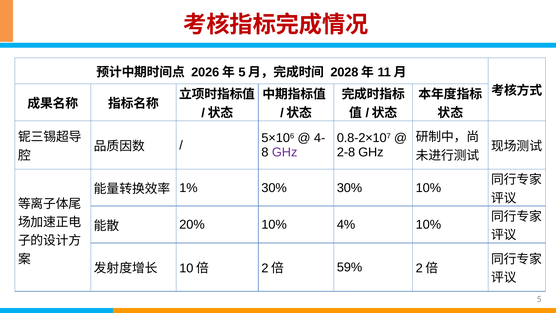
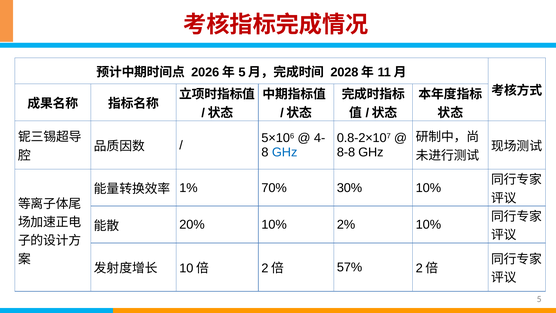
GHz colour: purple -> blue (285, 152)
2-8: 2-8 -> 8-8 (346, 152)
1% 30%: 30% -> 70% (274, 188)
4%: 4% -> 2% (346, 225)
59%: 59% -> 57% (350, 267)
